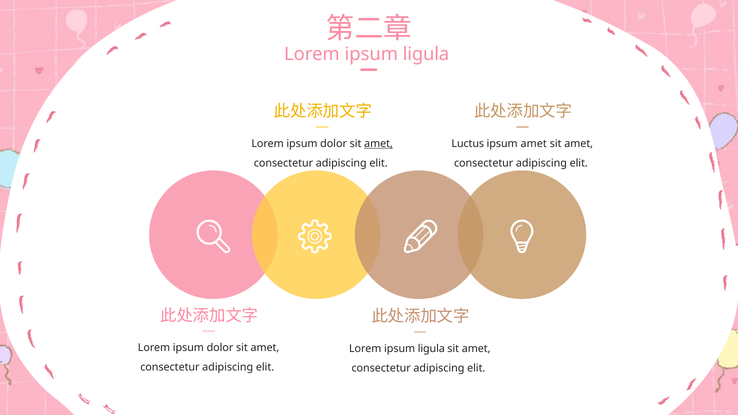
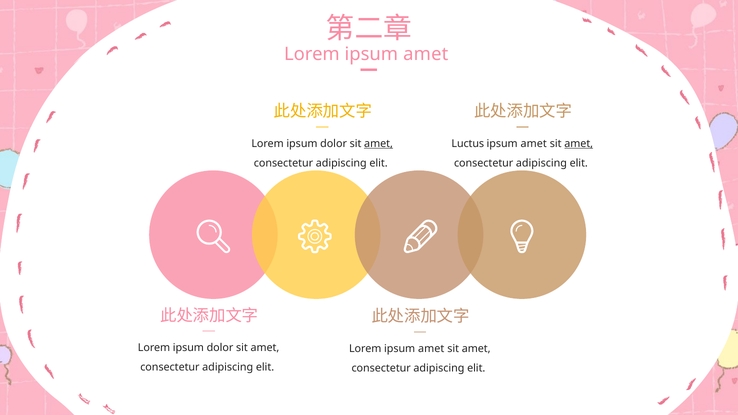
ligula: ligula -> amet (426, 54)
amet underline: none -> present (579, 144)
ligula: ligula -> amet (431, 349)
